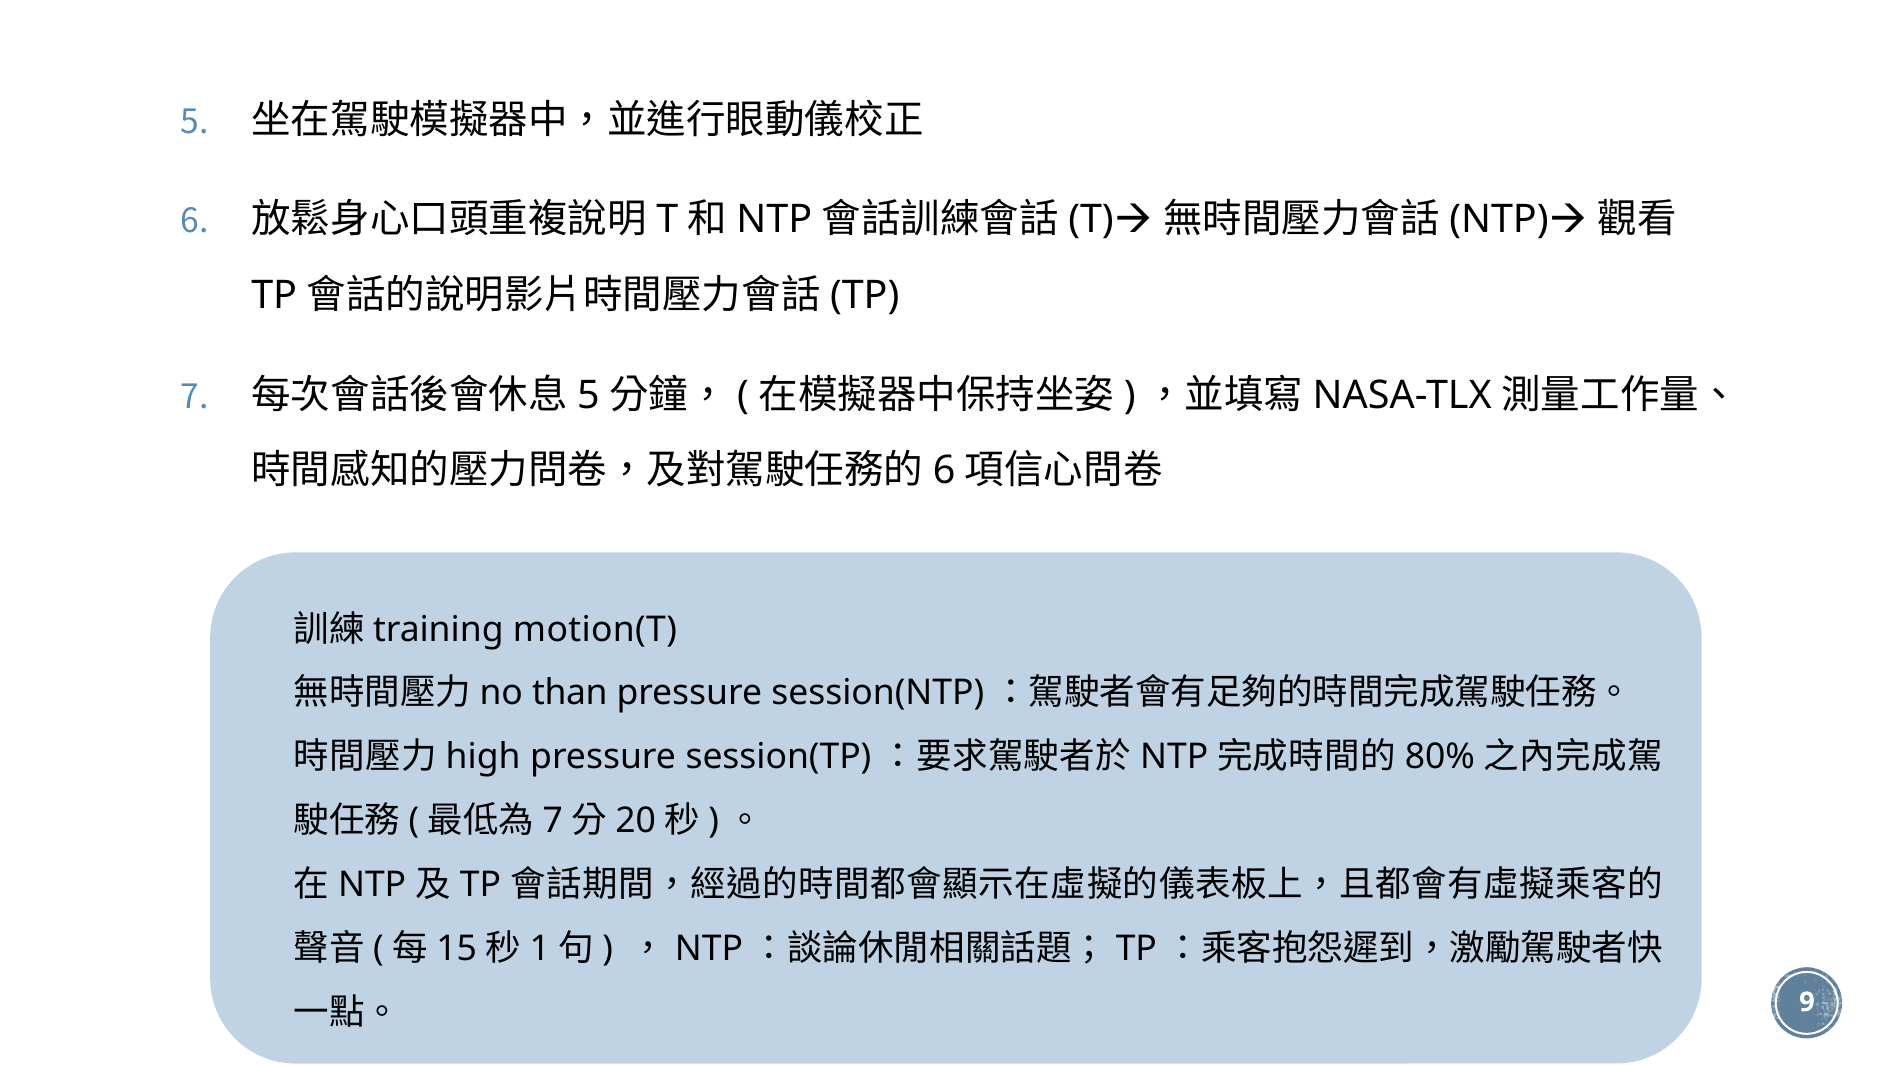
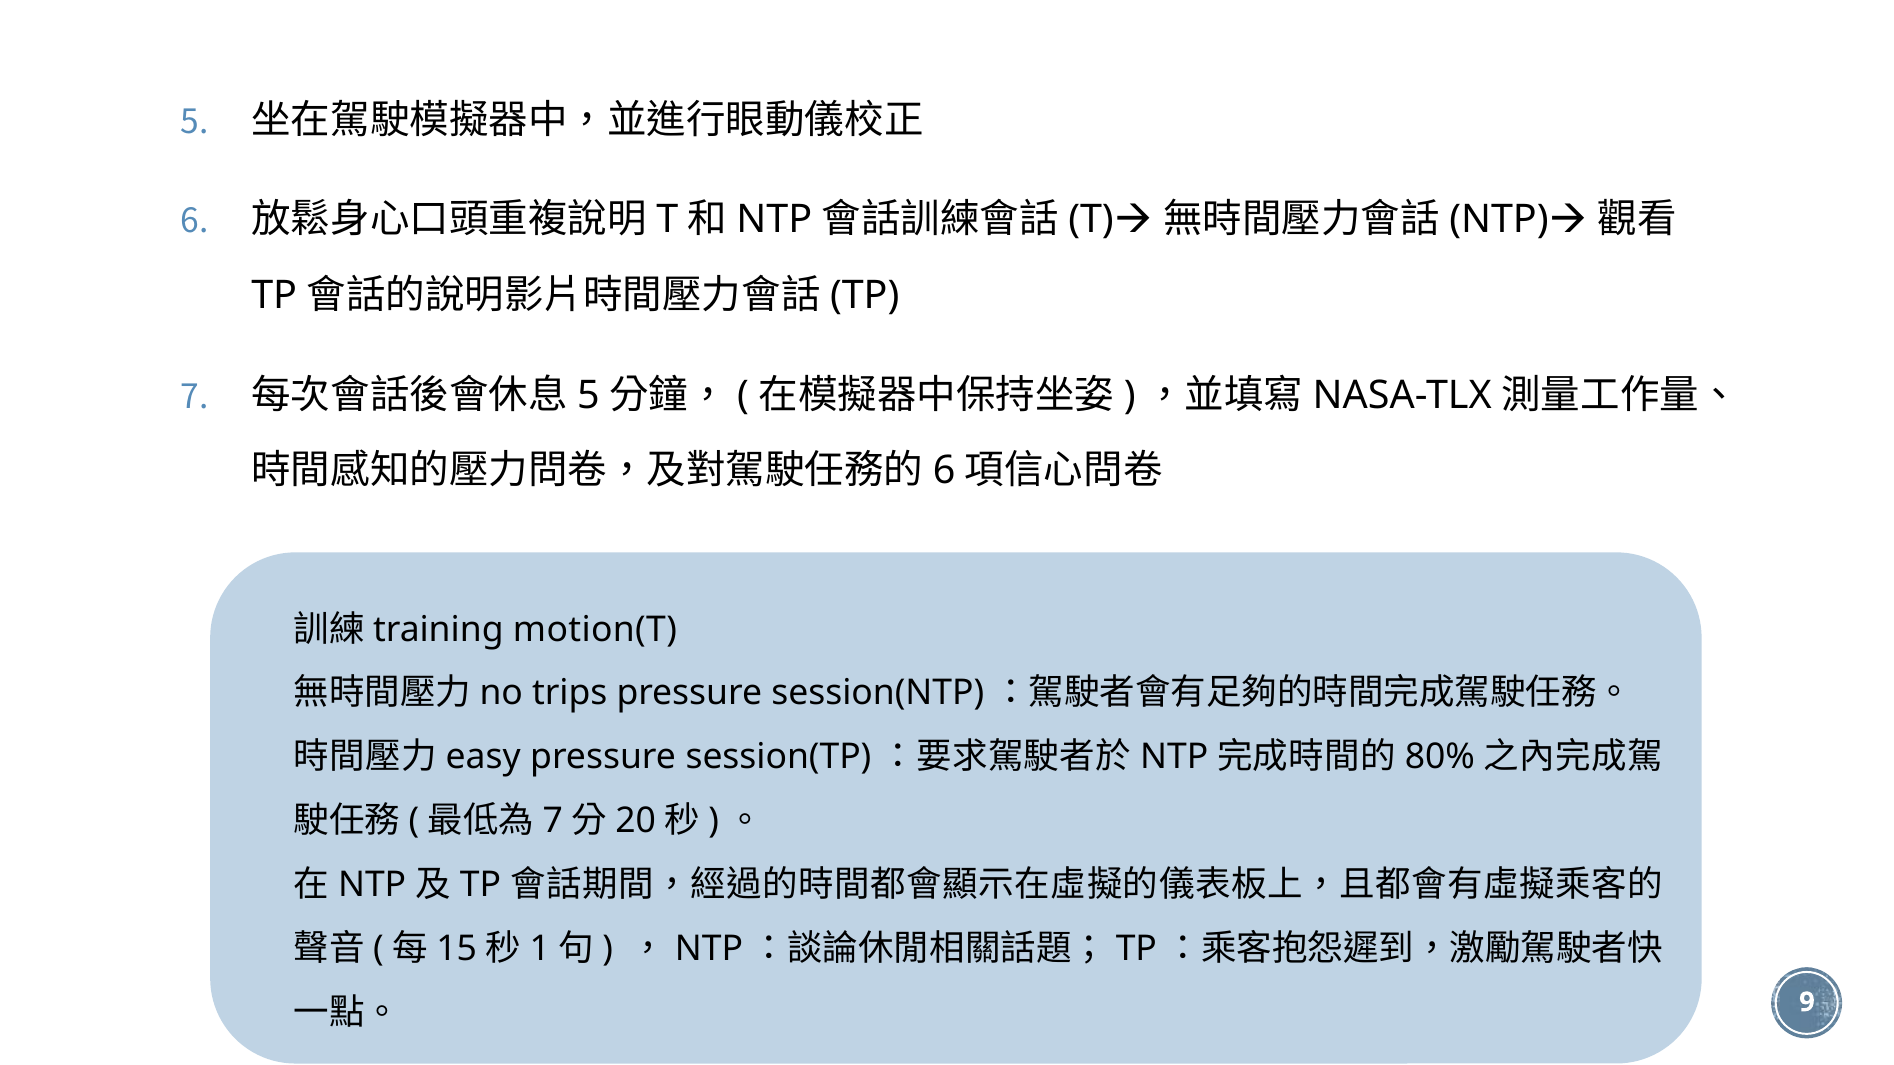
than: than -> trips (570, 693)
high: high -> easy (483, 757)
